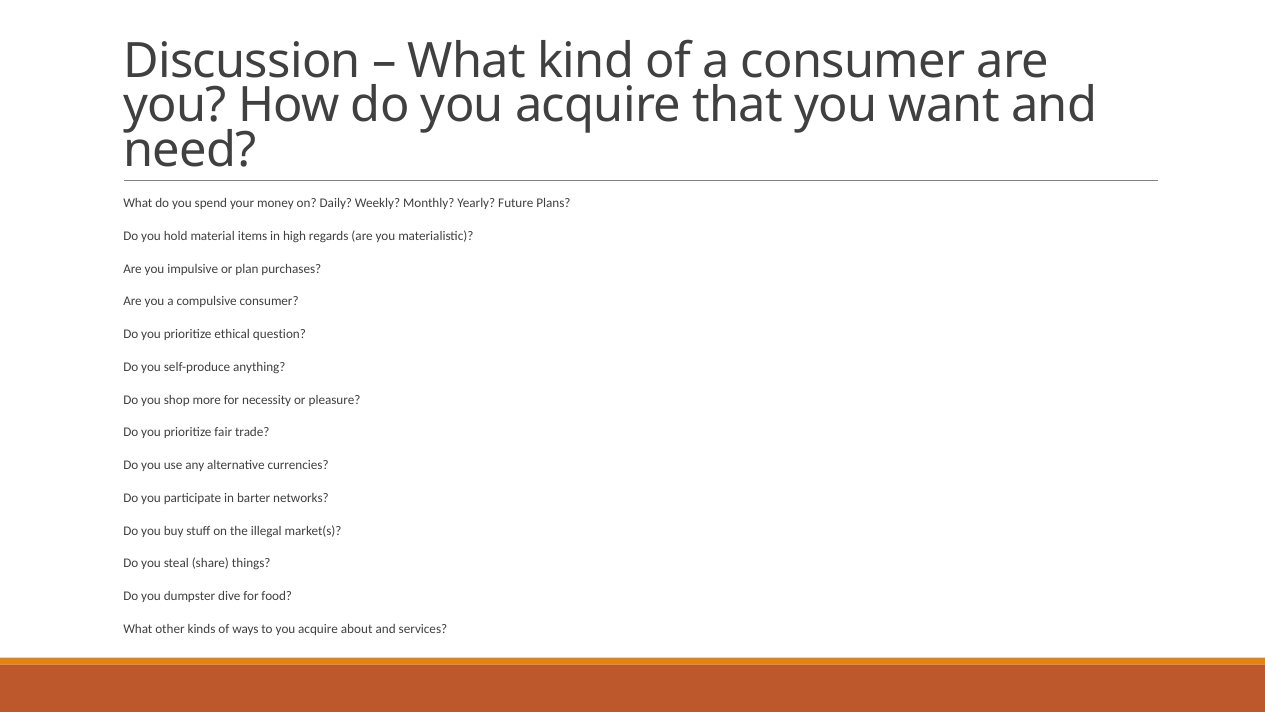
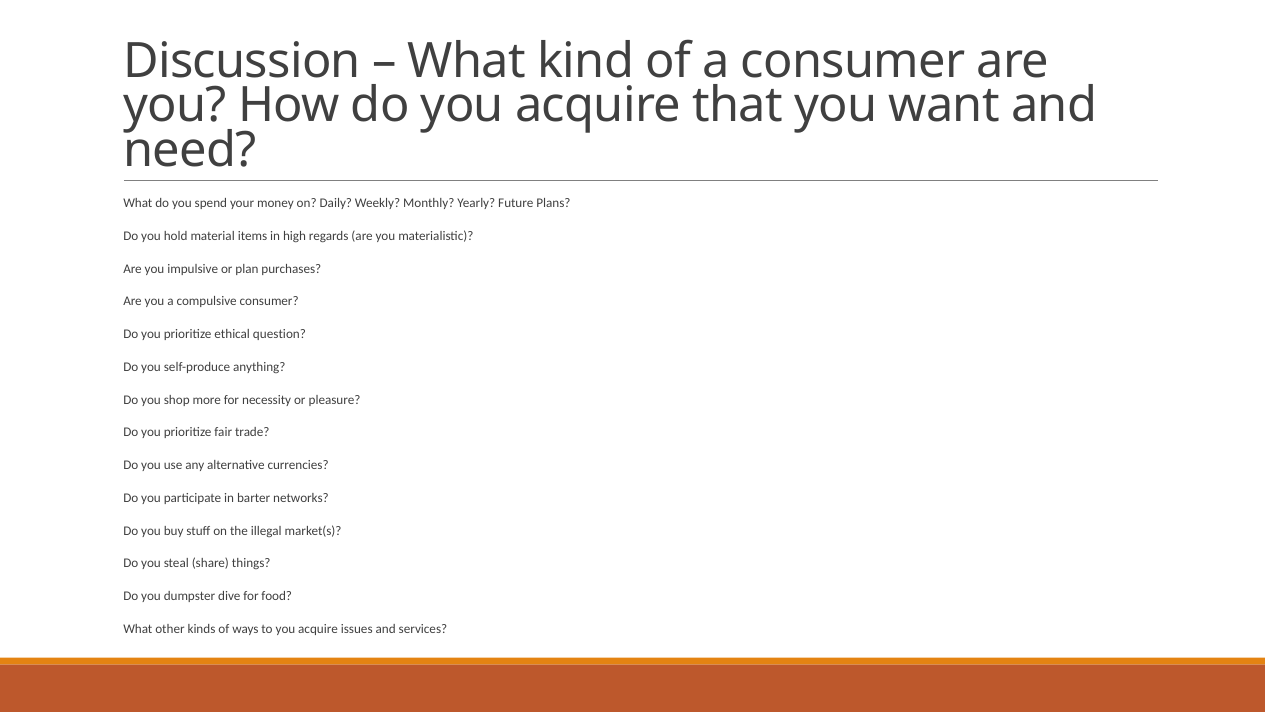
about: about -> issues (357, 629)
